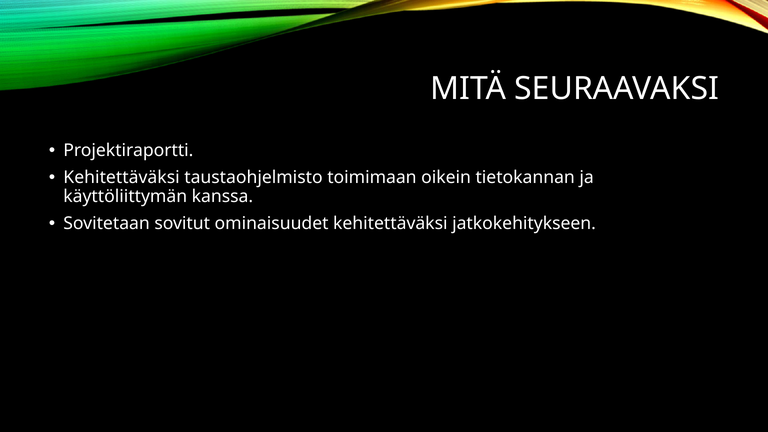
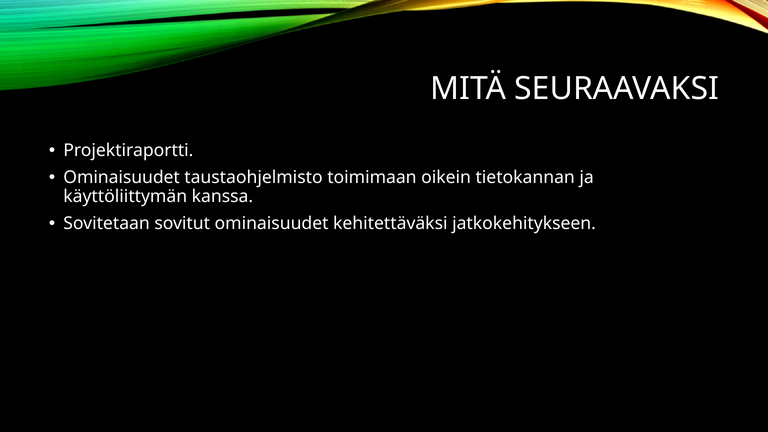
Kehitettäväksi: Kehitettäväksi -> Ominaisuudet (122, 178)
